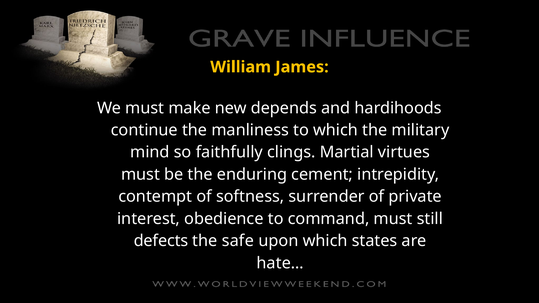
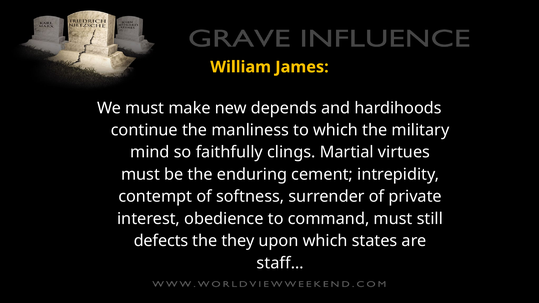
safe: safe -> they (238, 241)
hate…: hate… -> staff… (280, 263)
